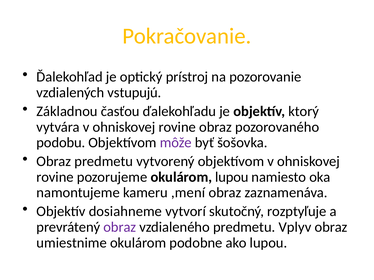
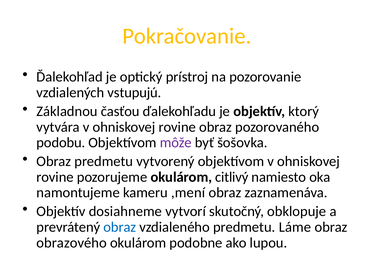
okulárom lupou: lupou -> citlivý (232, 177)
rozptyľuje: rozptyľuje -> obklopuje (297, 212)
obraz colour: purple -> blue (120, 227)
Vplyv: Vplyv -> Láme (295, 227)
umiestnime: umiestnime -> obrazového (72, 243)
